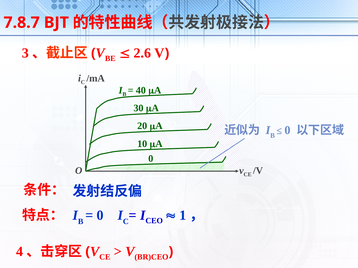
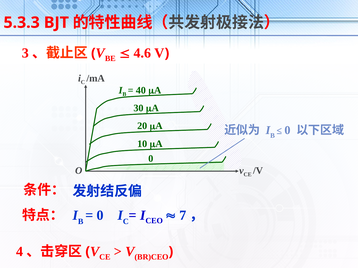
7.8.7: 7.8.7 -> 5.3.3 (22, 23)
2.6: 2.6 -> 4.6 (142, 53)
1: 1 -> 7 (183, 216)
